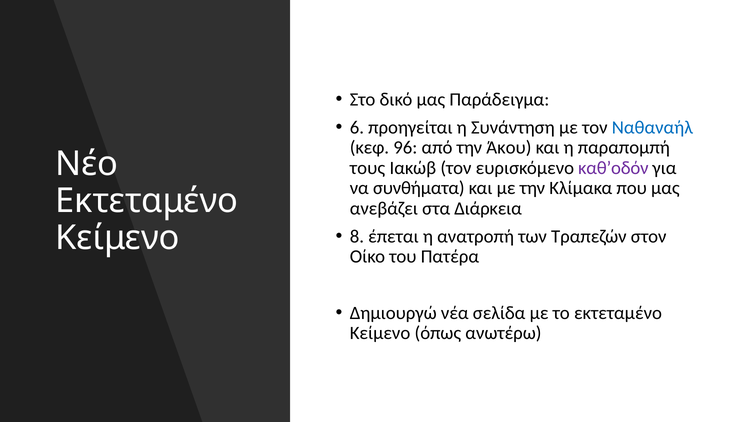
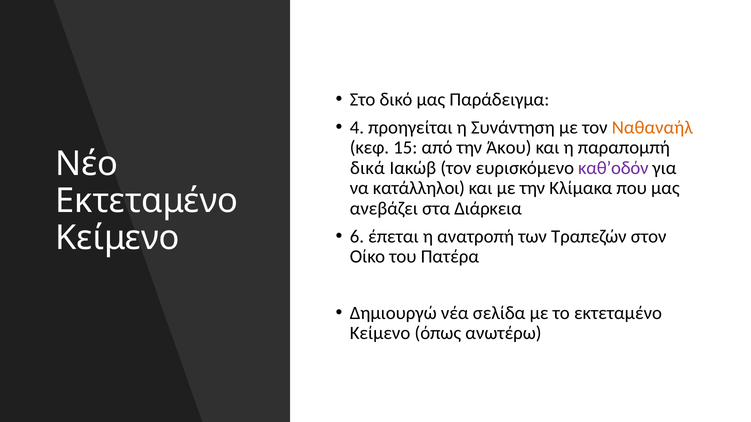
6: 6 -> 4 (357, 128)
Ναθαναήλ colour: blue -> orange (652, 128)
96: 96 -> 15 (405, 148)
τους: τους -> δικά (367, 168)
συνθήματα: συνθήματα -> κατάλληλοι (419, 188)
8: 8 -> 6 (357, 237)
